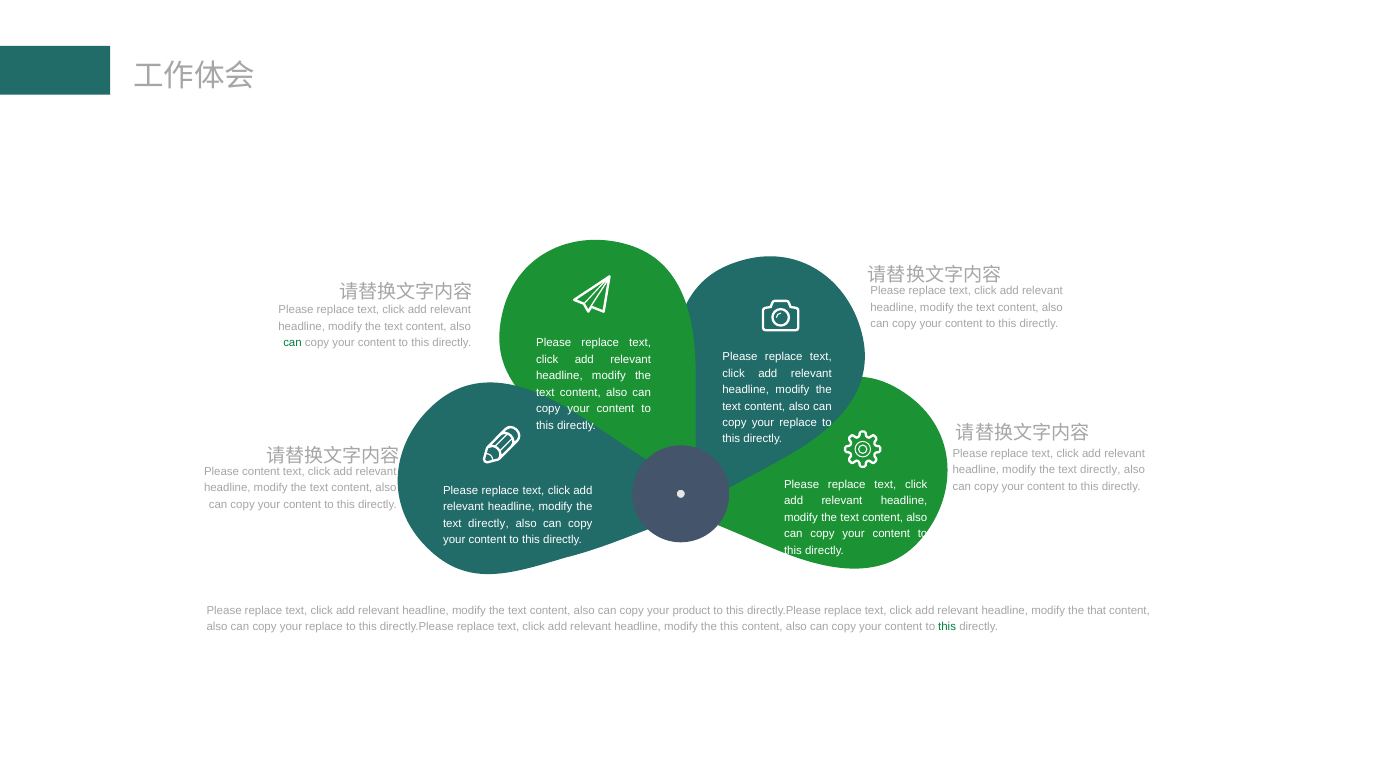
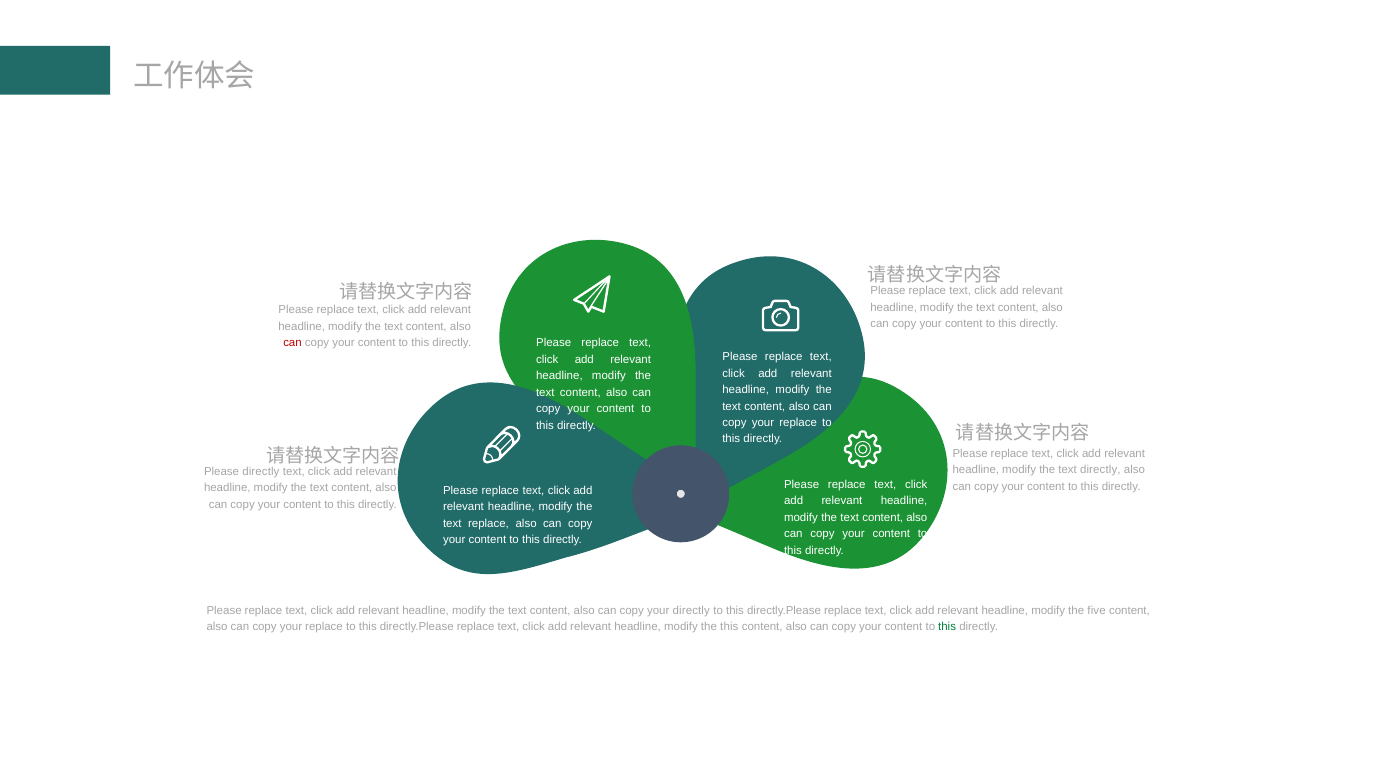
can colour: green -> red (293, 343)
Please content: content -> directly (261, 471)
directly: directly -> replace (489, 523)
your product: product -> directly (691, 610)
that: that -> five (1097, 610)
